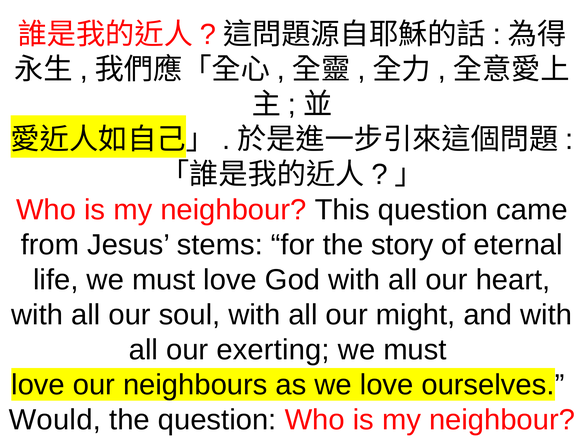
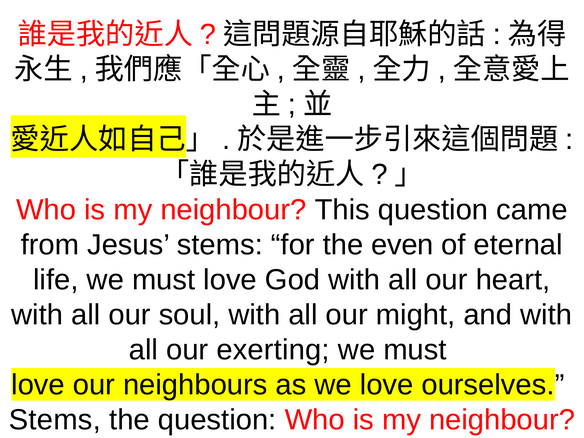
story: story -> even (402, 245)
Would: Would -> Stems (55, 420)
